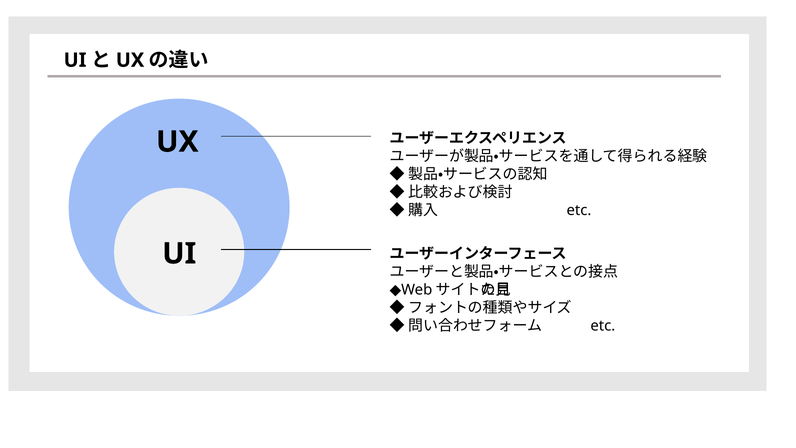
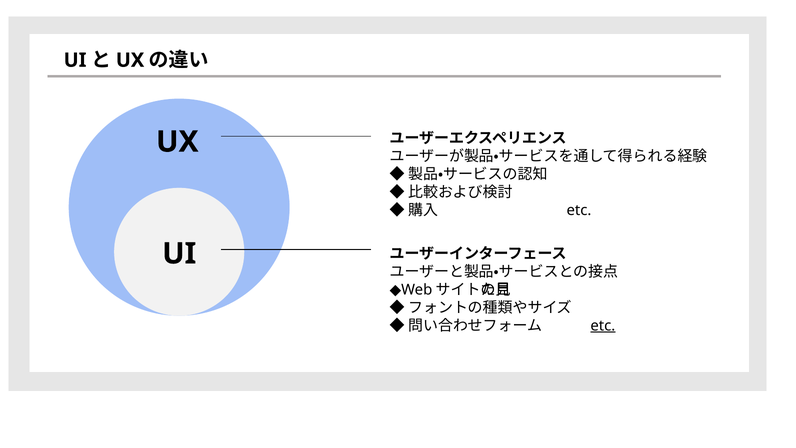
etc underline: none -> present (603, 326)
